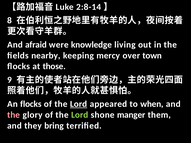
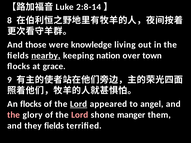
afraid: afraid -> those (36, 45)
nearby underline: none -> present (46, 56)
mercy: mercy -> nation (108, 56)
those: those -> grace (54, 66)
when: when -> angel (152, 104)
Lord colour: light green -> pink (80, 115)
they bring: bring -> fields (54, 126)
